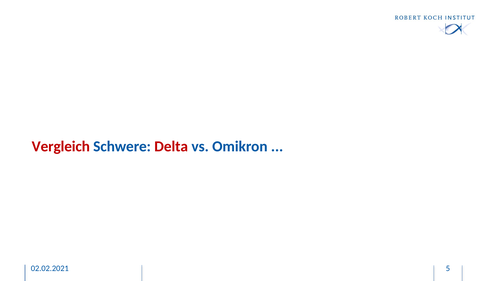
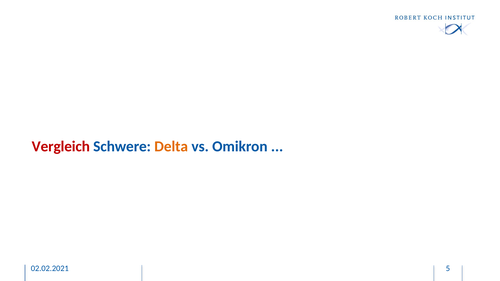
Delta colour: red -> orange (171, 147)
